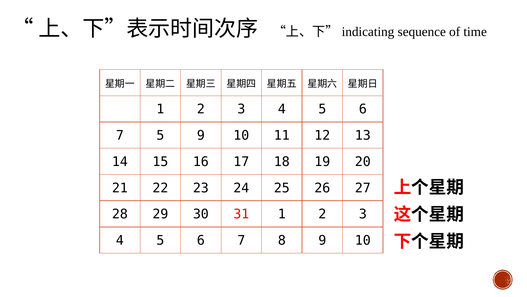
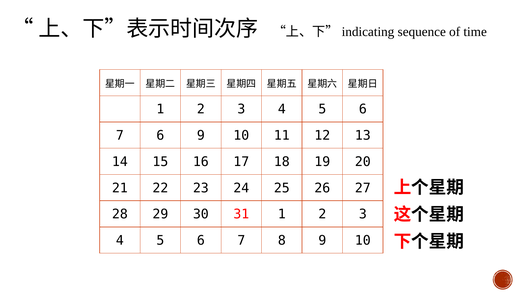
7 5: 5 -> 6 (160, 135)
